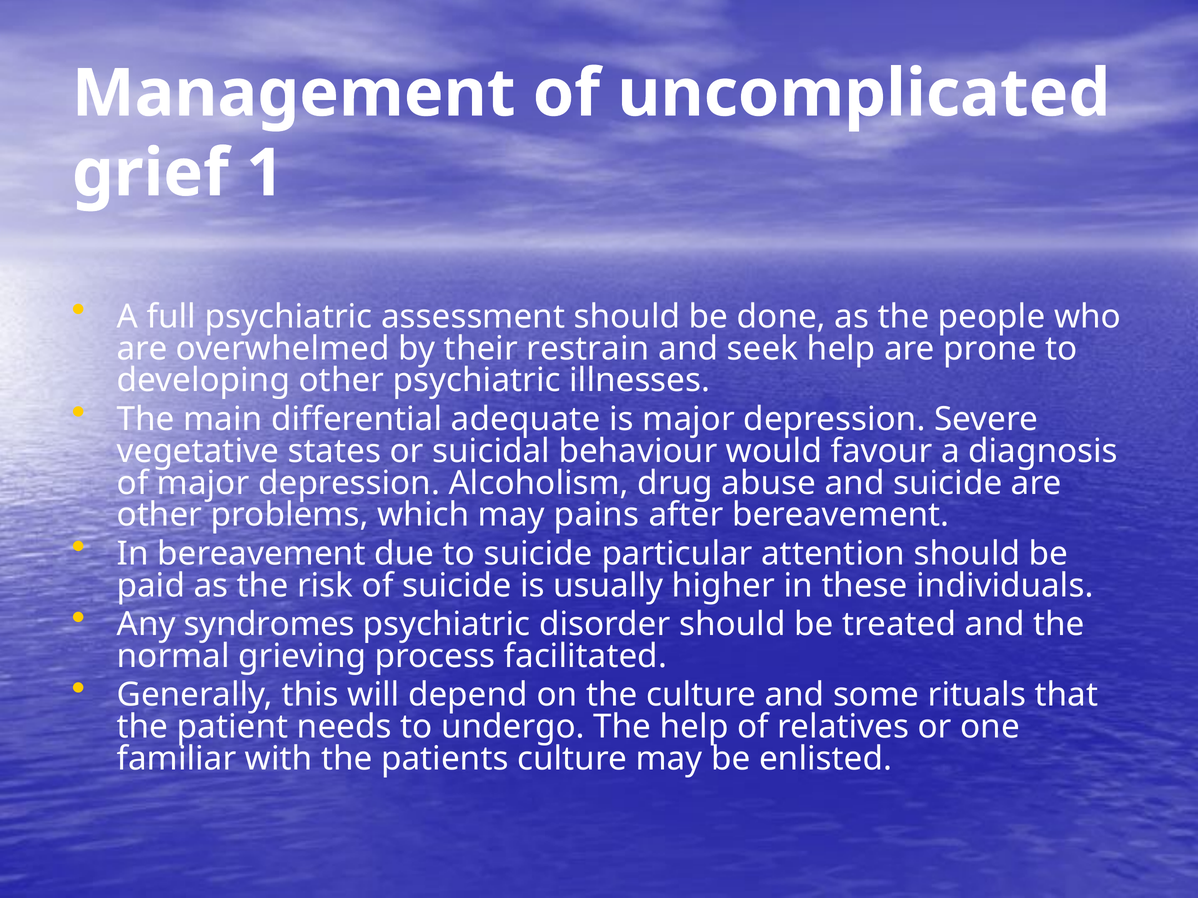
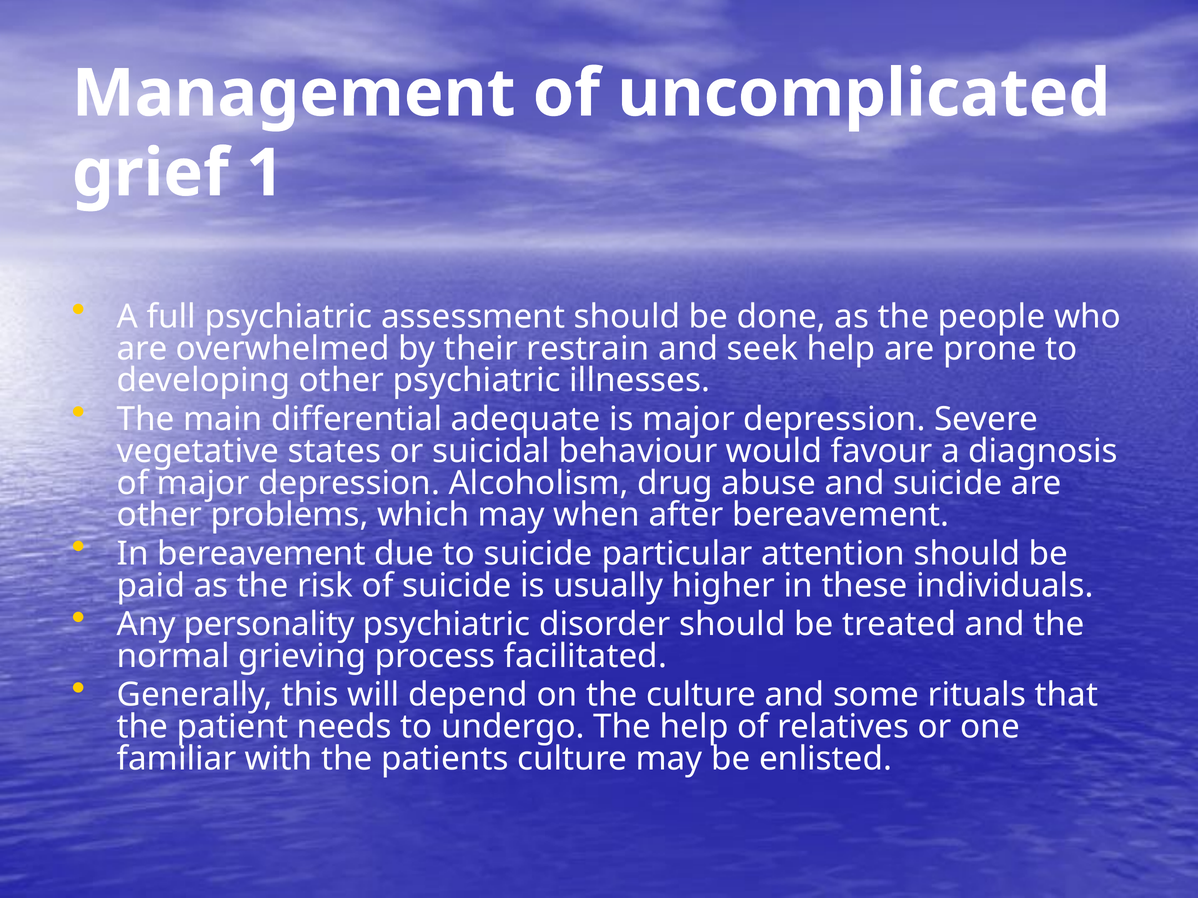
pains: pains -> when (597, 515)
syndromes: syndromes -> personality (269, 625)
